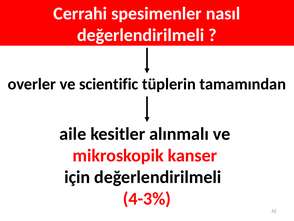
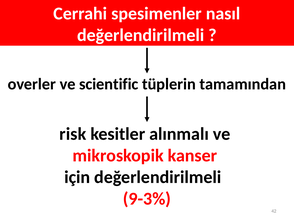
aile: aile -> risk (73, 134)
4-3%: 4-3% -> 9-3% (147, 198)
